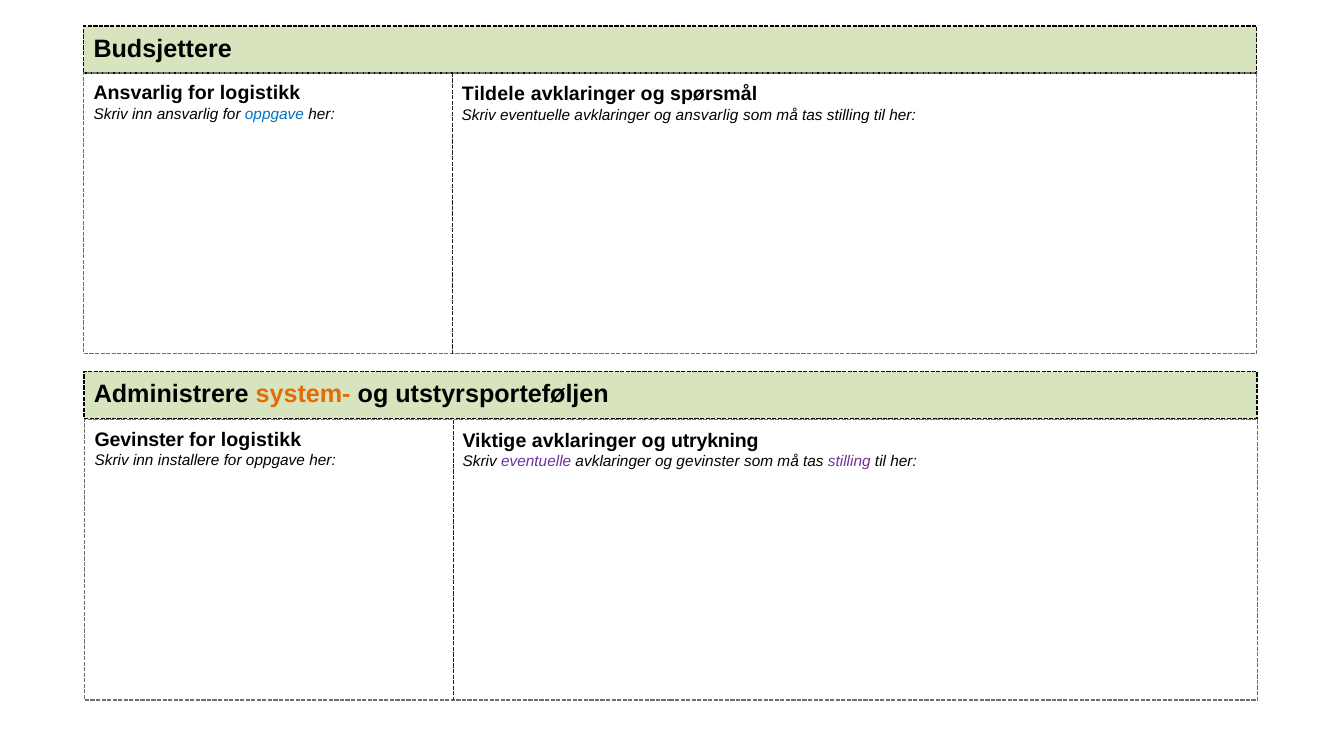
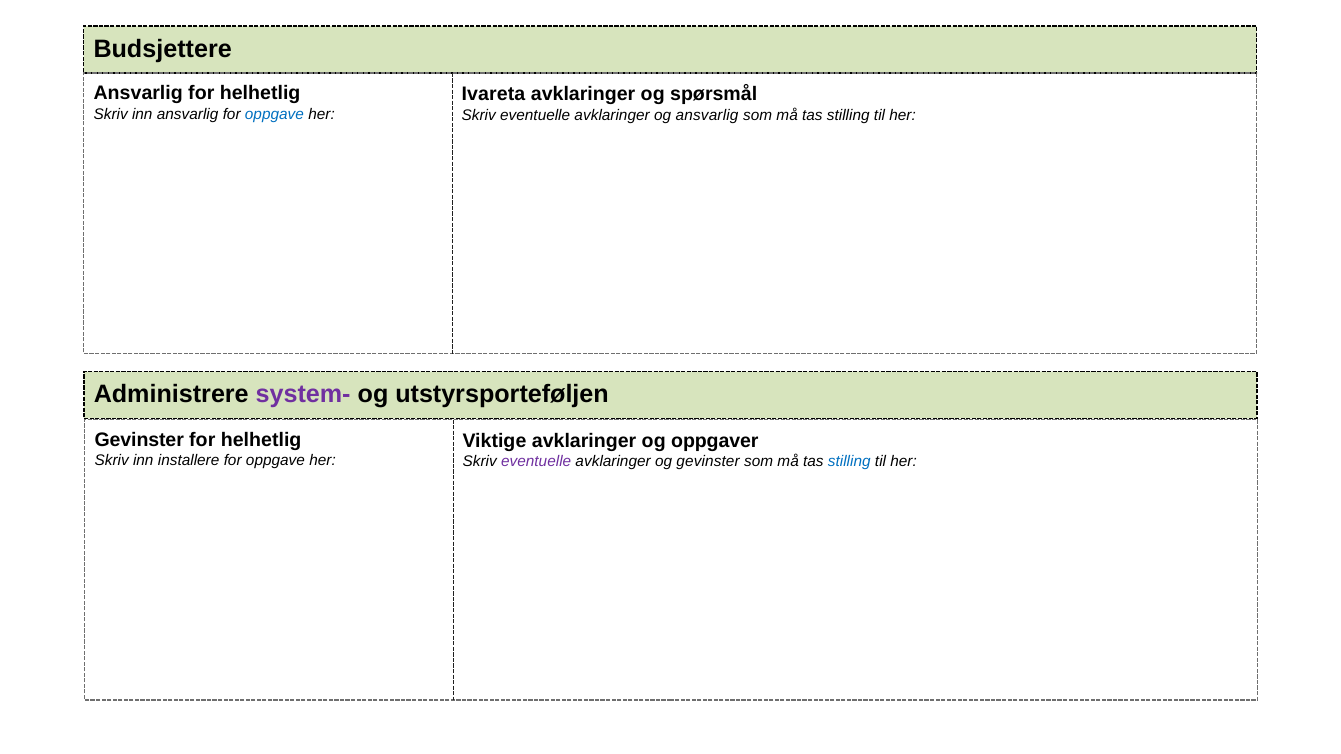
Ansvarlig for logistikk: logistikk -> helhetlig (260, 94)
Tildele: Tildele -> Ivareta (493, 94)
system- colour: orange -> purple (303, 395)
logistikk: logistikk -> helhetlig (261, 440)
utrykning: utrykning -> oppgaver (715, 441)
stilling colour: purple -> blue (849, 462)
